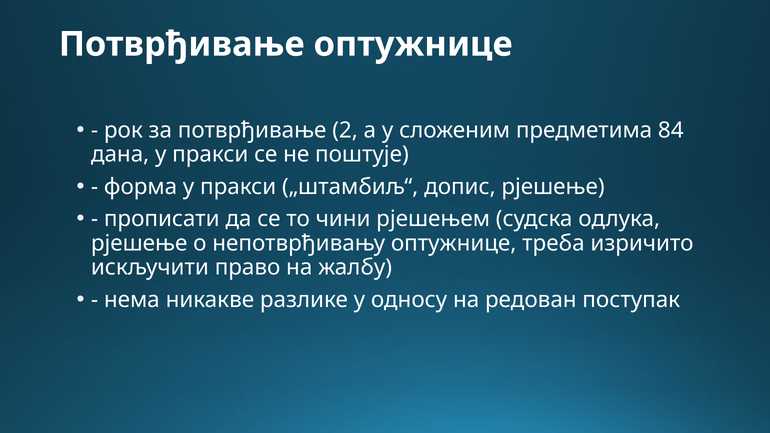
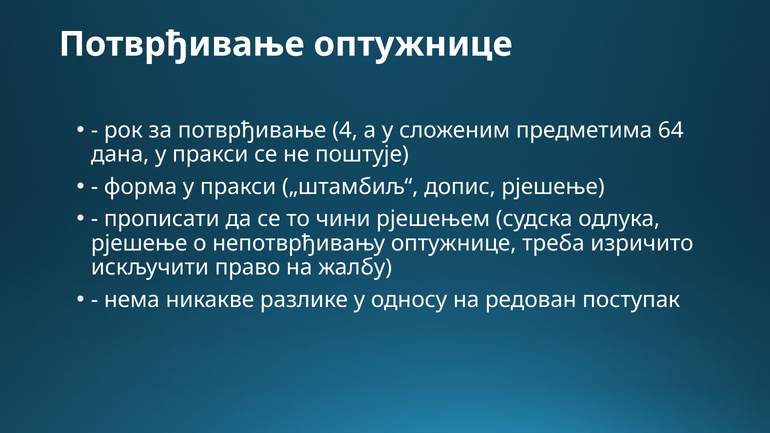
2: 2 -> 4 (345, 130)
84: 84 -> 64 (671, 130)
